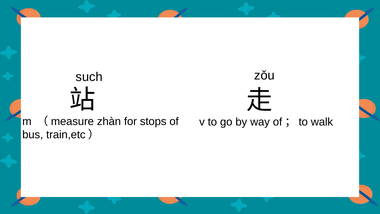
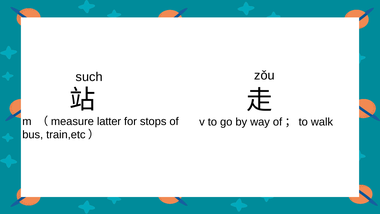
zhàn: zhàn -> latter (109, 121)
